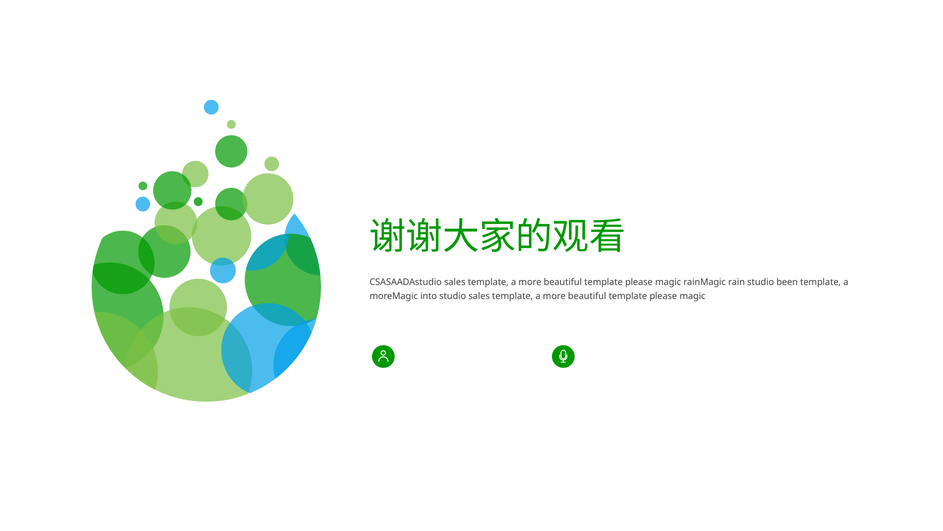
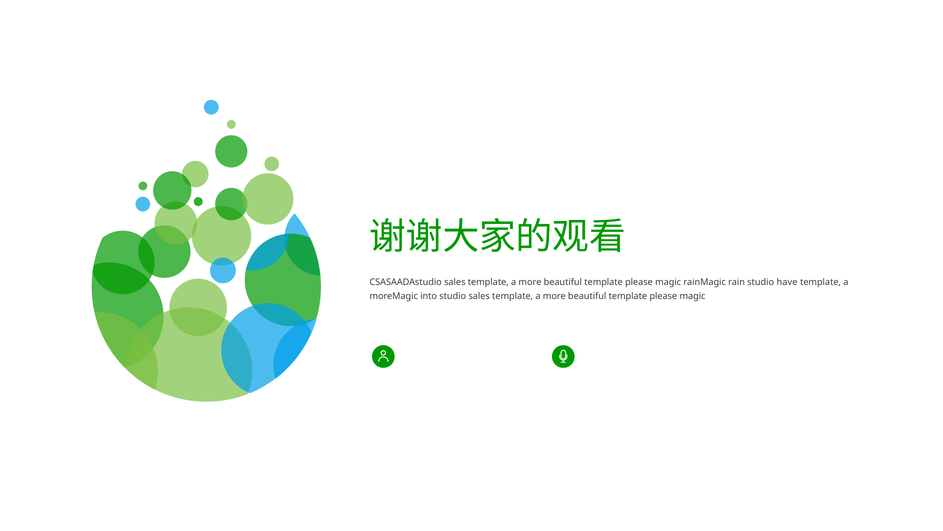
been: been -> have (787, 282)
